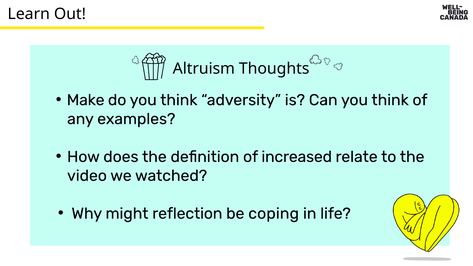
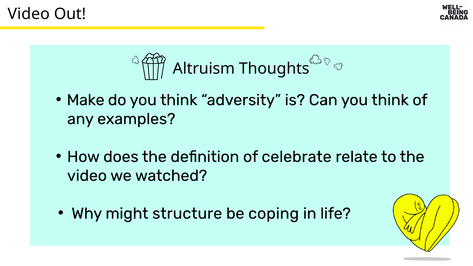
Learn: Learn -> Video (29, 14)
increased: increased -> celebrate (297, 157)
reflection: reflection -> structure (187, 214)
